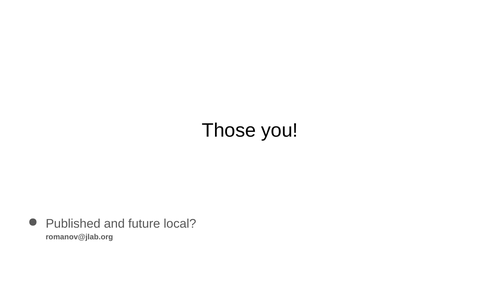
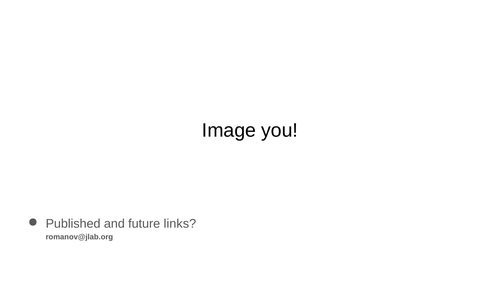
Those: Those -> Image (229, 131)
local: local -> links (180, 224)
